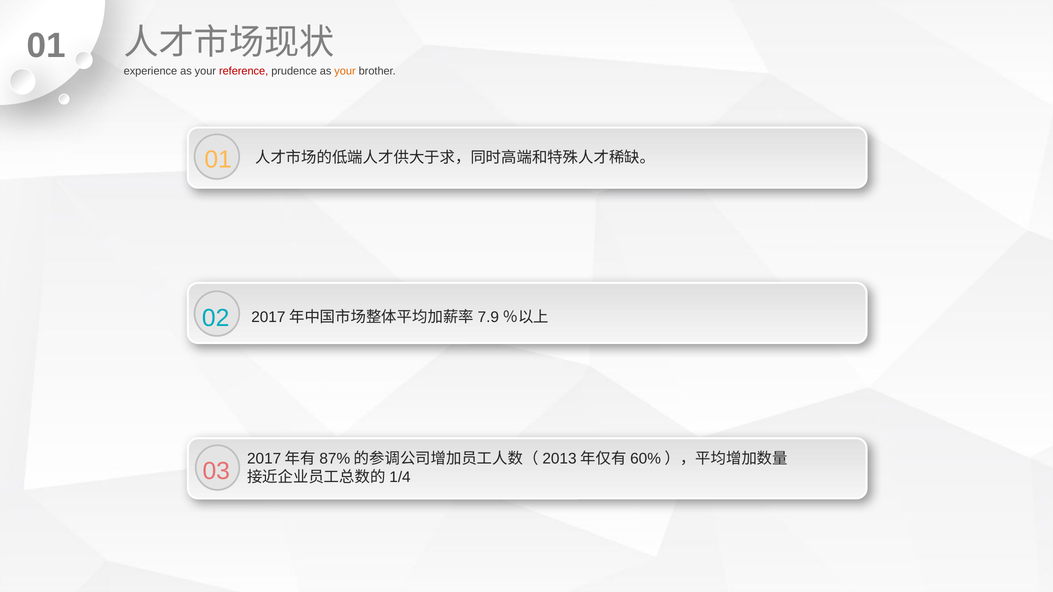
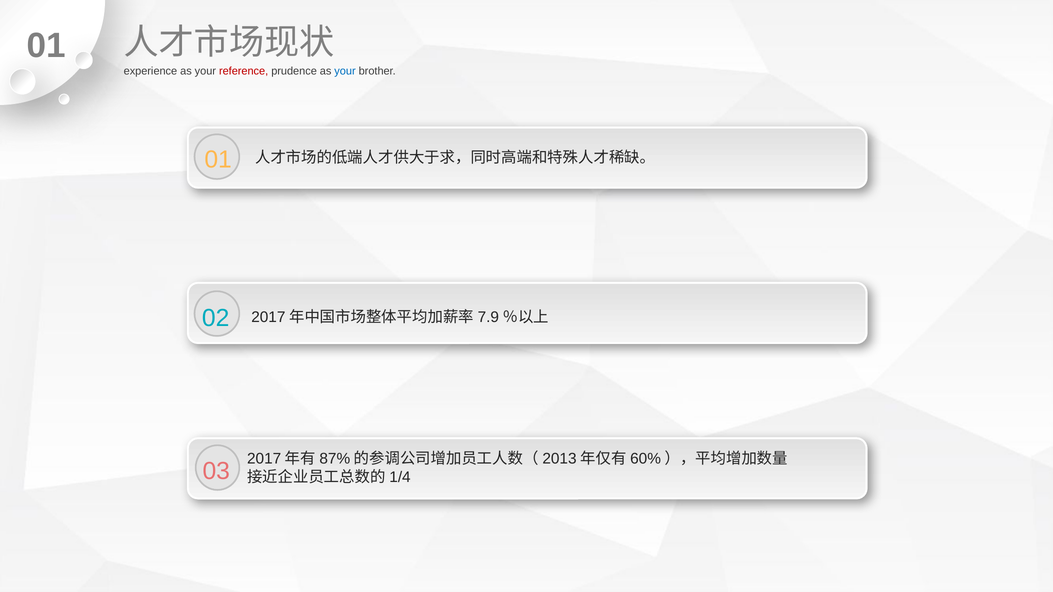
your colour: orange -> blue (345, 71)
